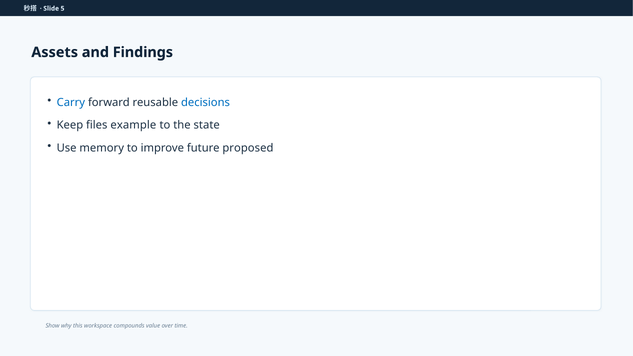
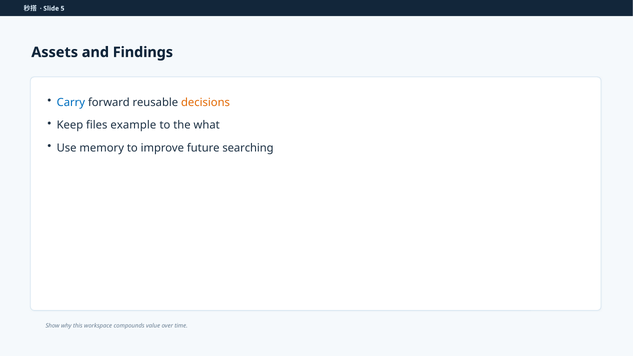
decisions colour: blue -> orange (205, 102)
state: state -> what (207, 125)
proposed: proposed -> searching (248, 148)
